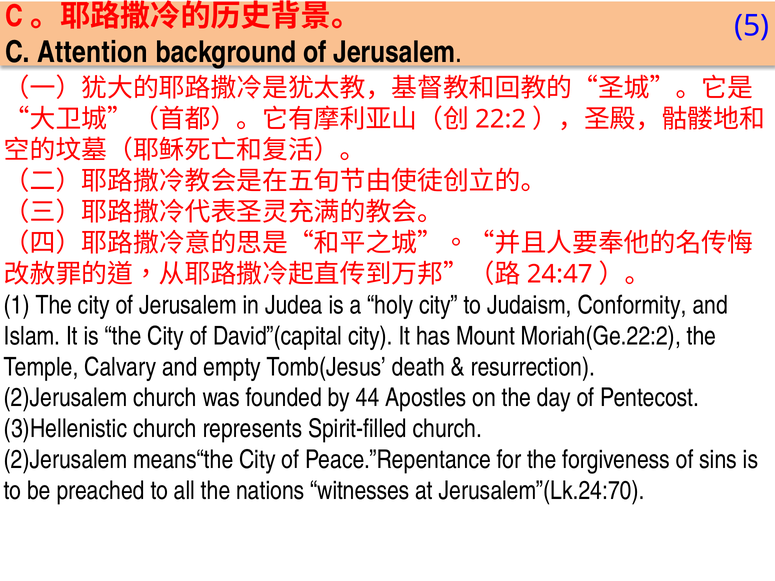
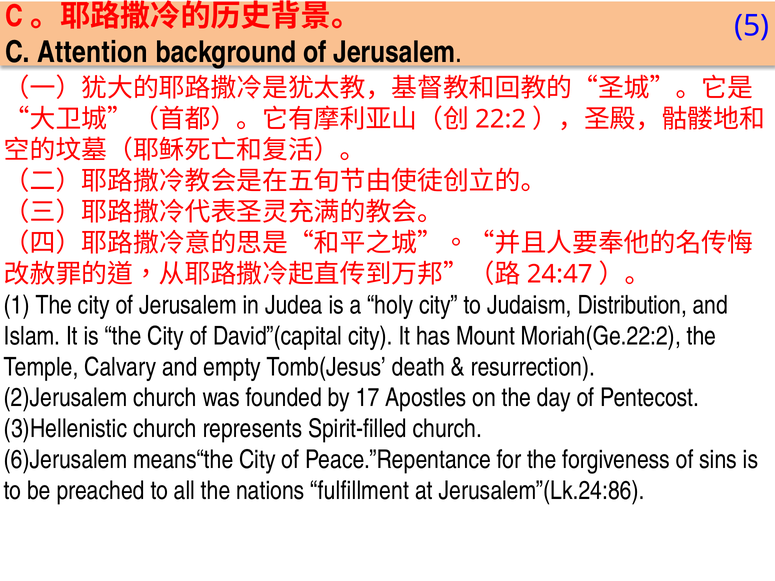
Conformity: Conformity -> Distribution (632, 305)
44: 44 -> 17 (368, 398)
2)Jerusalem: 2)Jerusalem -> 6)Jerusalem (66, 460)
witnesses: witnesses -> fulfillment (360, 491)
Jerusalem”(Lk.24:70: Jerusalem”(Lk.24:70 -> Jerusalem”(Lk.24:86 (542, 491)
